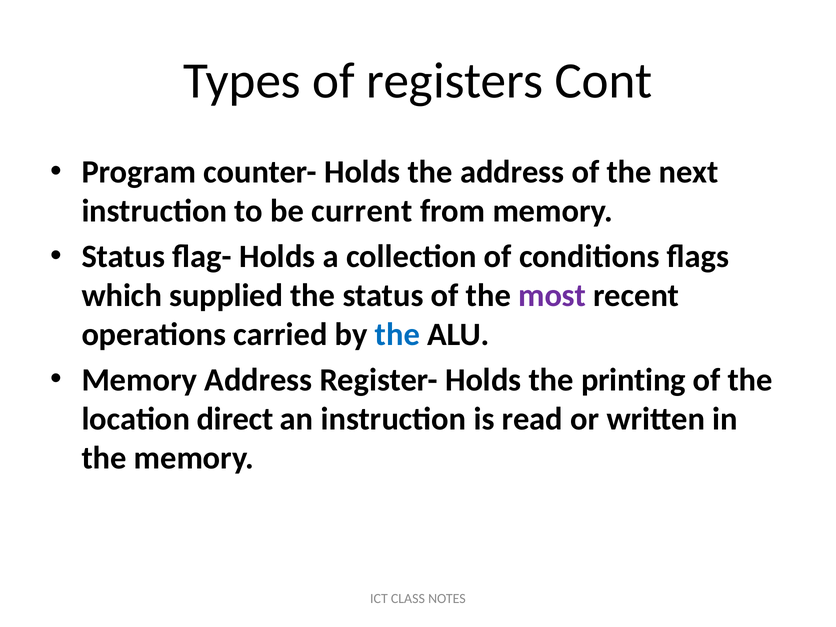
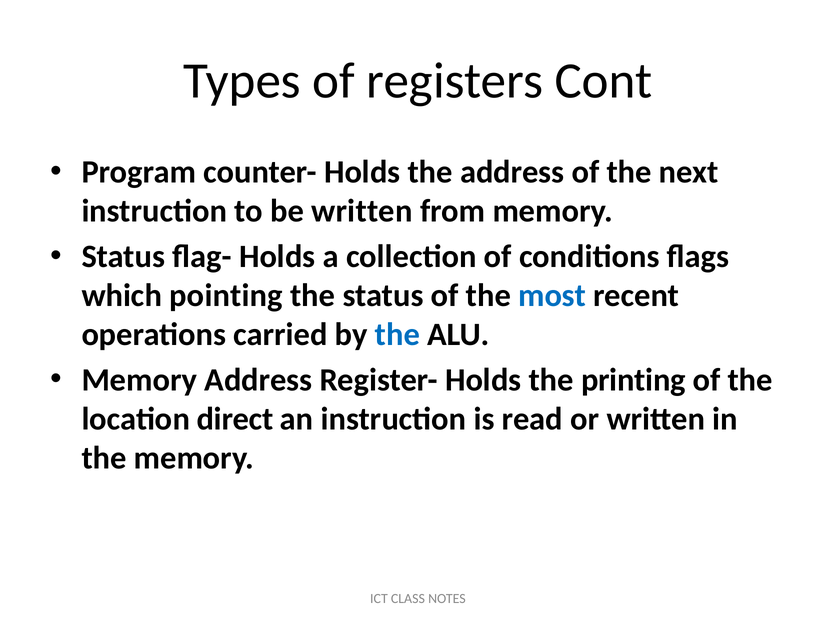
be current: current -> written (362, 211)
supplied: supplied -> pointing (226, 296)
most colour: purple -> blue (552, 296)
